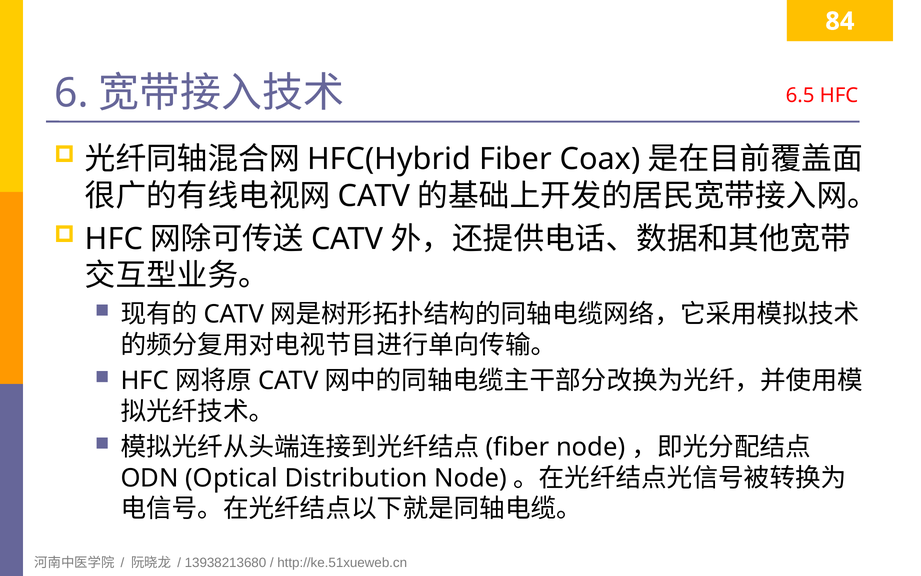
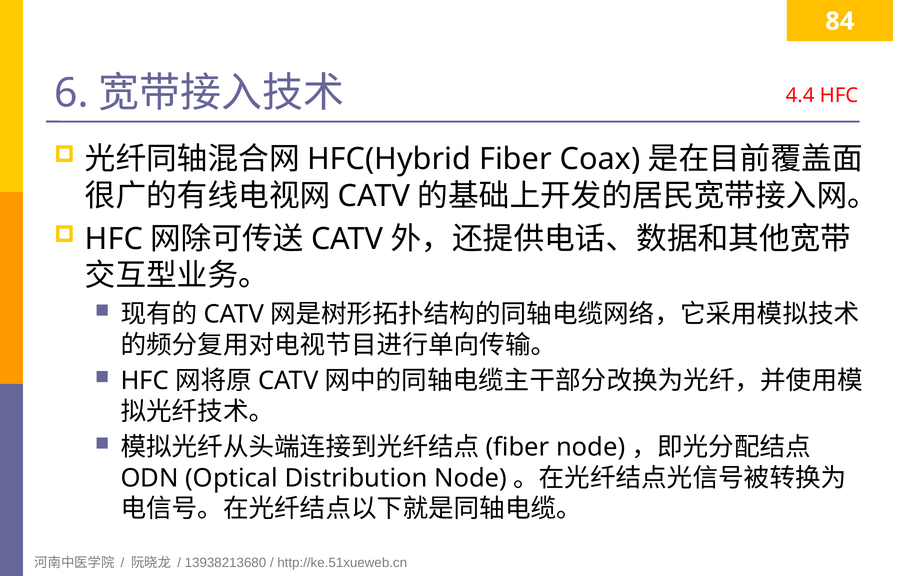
6.5: 6.5 -> 4.4 (800, 95)
